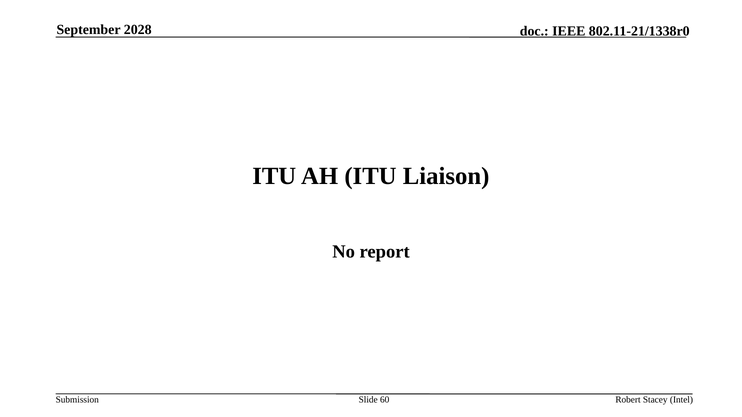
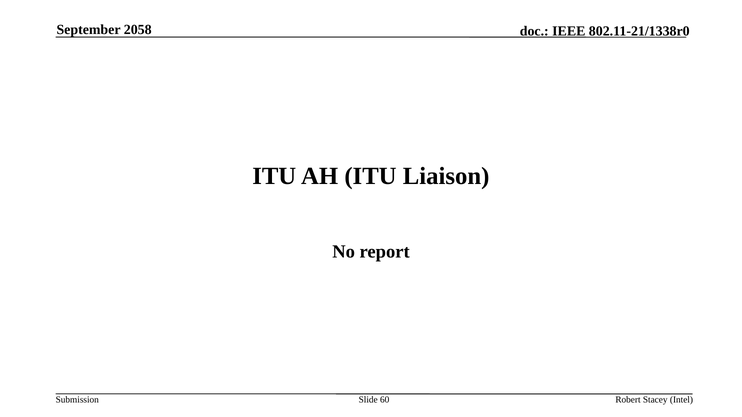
2028: 2028 -> 2058 (138, 29)
